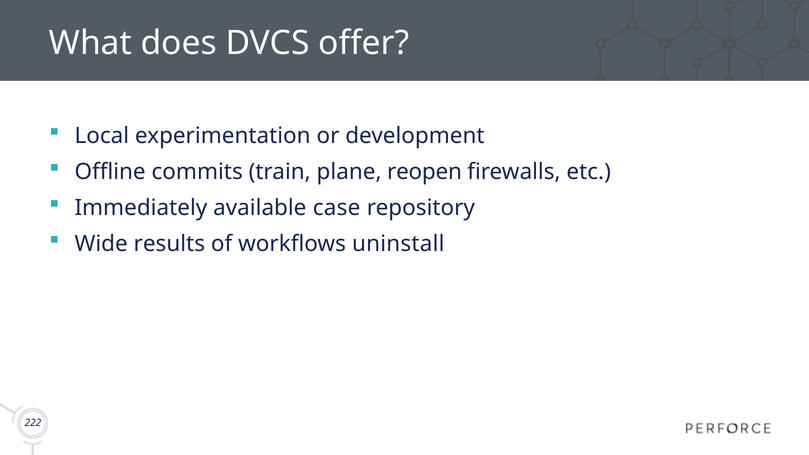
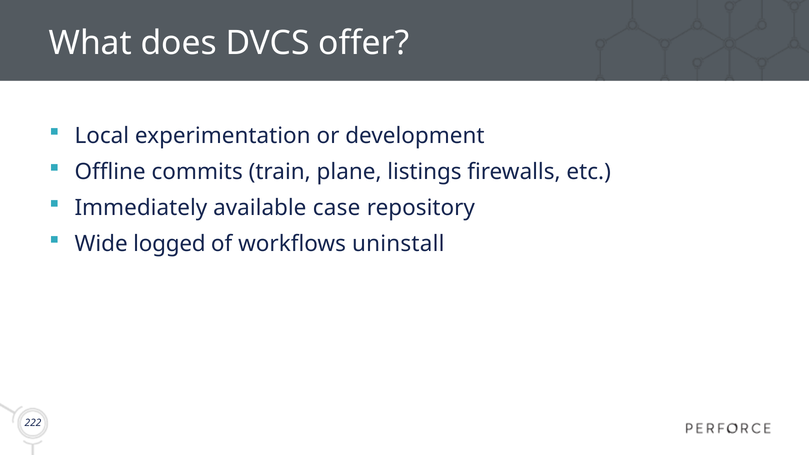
reopen: reopen -> listings (424, 172)
results: results -> logged (169, 244)
